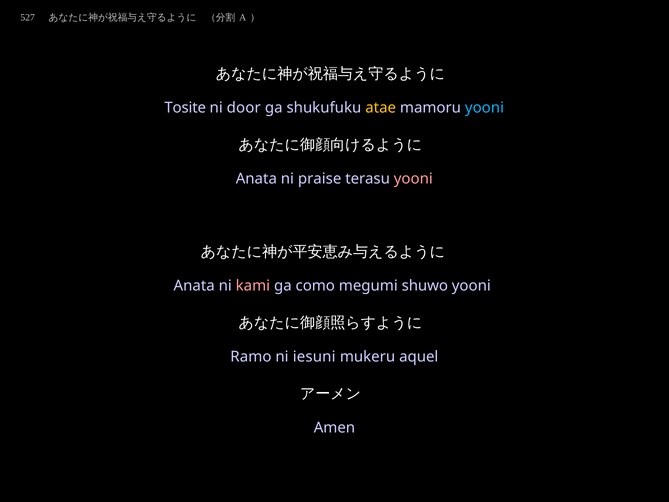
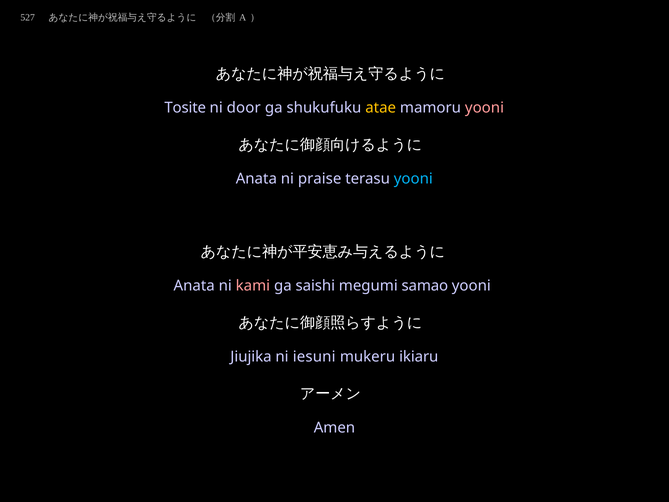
yooni colour: light blue -> pink (484, 108)
yooni colour: pink -> light blue (413, 179)
como: como -> saishi (315, 285)
shuwo: shuwo -> samao (425, 285)
Ramo: Ramo -> Jiujika (251, 357)
aquel: aquel -> ikiaru (419, 357)
